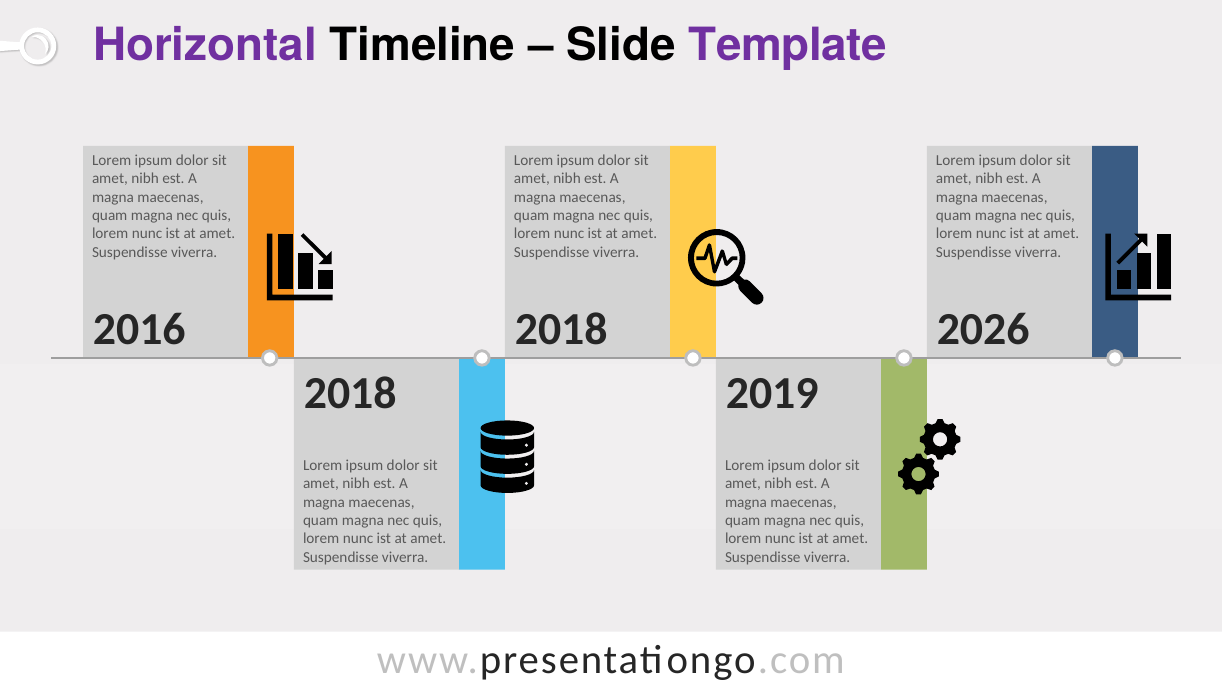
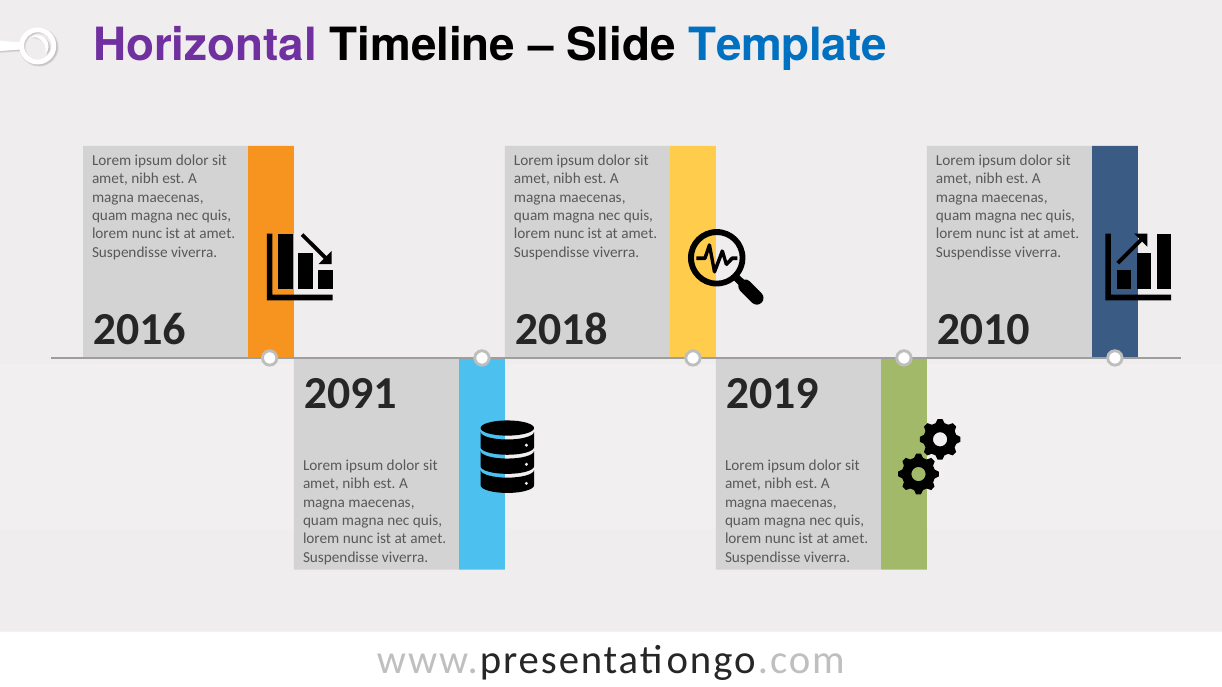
Template colour: purple -> blue (788, 45)
2026: 2026 -> 2010 (983, 329)
2018: 2018 -> 2091 (350, 394)
